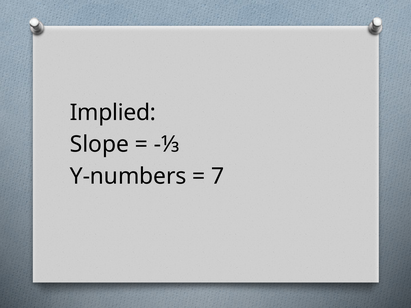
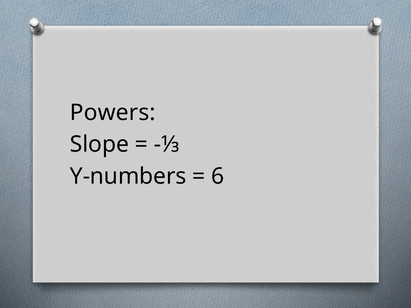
Implied: Implied -> Powers (113, 113)
7: 7 -> 6 (218, 176)
